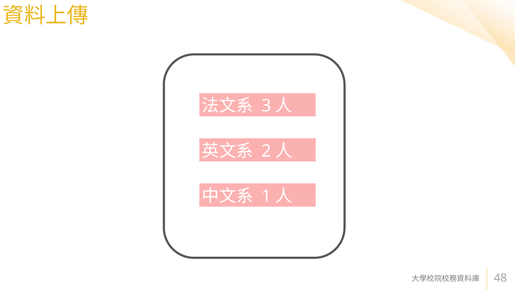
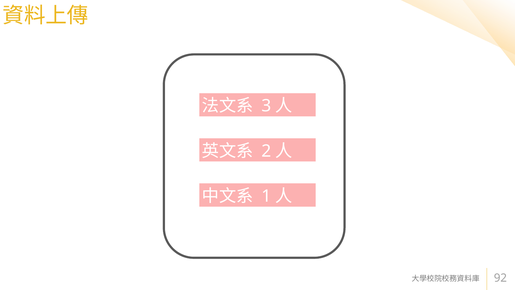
48: 48 -> 92 (500, 278)
